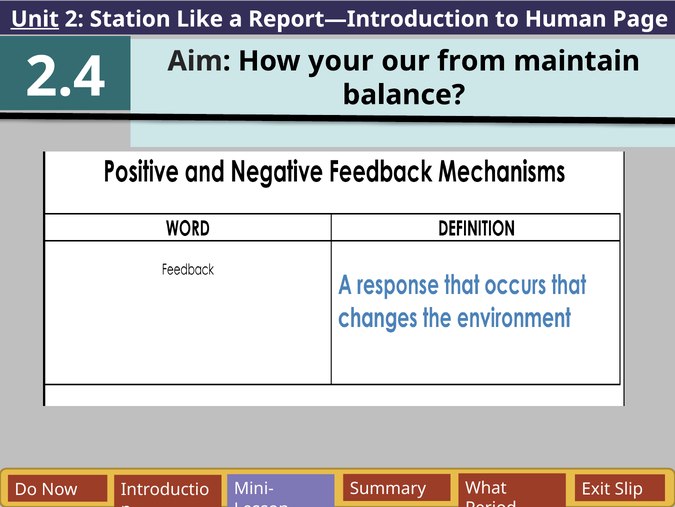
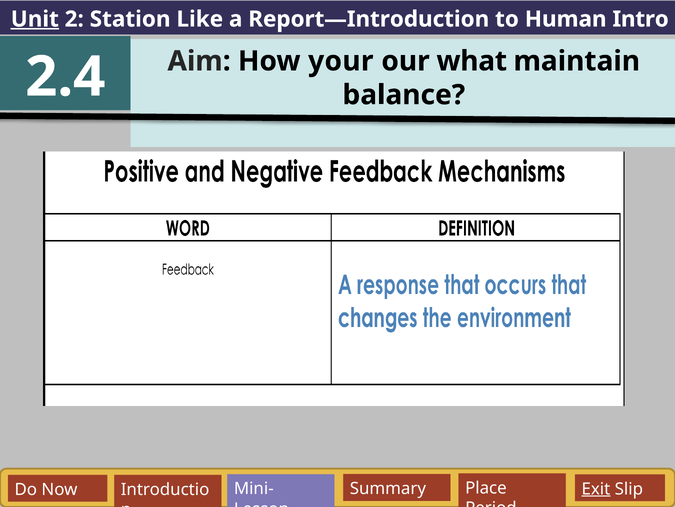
Page: Page -> Intro (641, 19)
from: from -> what (472, 61)
What: What -> Place (486, 487)
Exit underline: none -> present (596, 488)
